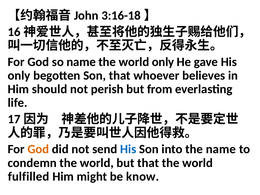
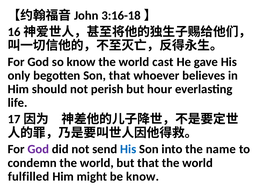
so name: name -> know (81, 62)
world only: only -> cast (163, 62)
from: from -> hour (160, 89)
God colour: orange -> purple (38, 149)
